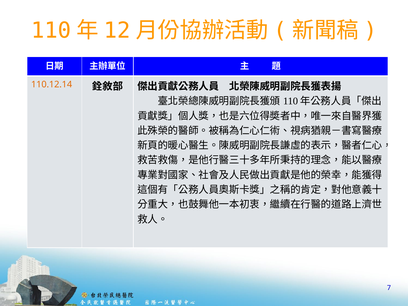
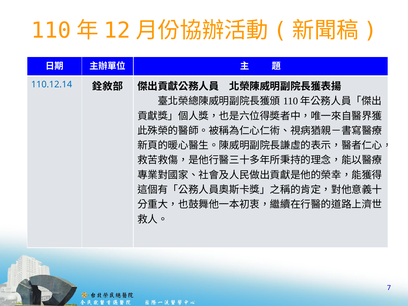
110.12.14 colour: orange -> blue (52, 85)
